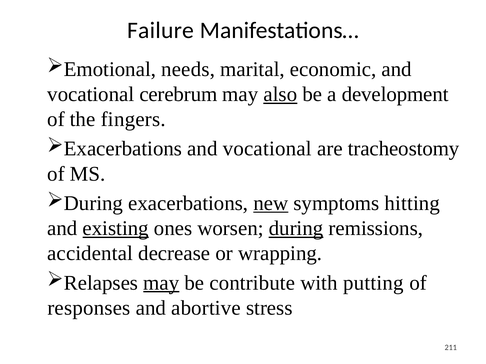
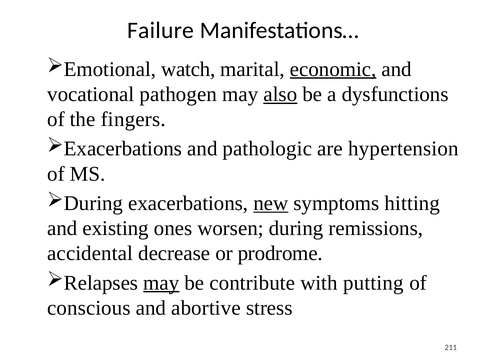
needs: needs -> watch (188, 69)
economic underline: none -> present (333, 69)
cerebrum: cerebrum -> pathogen (178, 94)
development: development -> dysfunctions (395, 94)
Exacerbations and vocational: vocational -> pathologic (267, 149)
tracheostomy: tracheostomy -> hypertension (403, 149)
existing underline: present -> none (116, 229)
during underline: present -> none (296, 229)
wrapping: wrapping -> prodrome (280, 254)
responses: responses -> conscious (89, 308)
